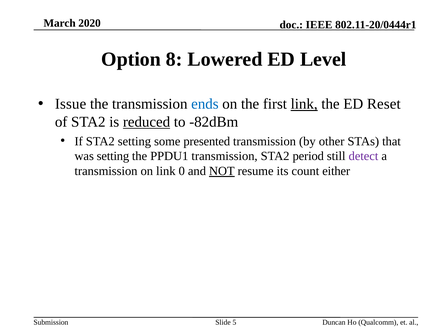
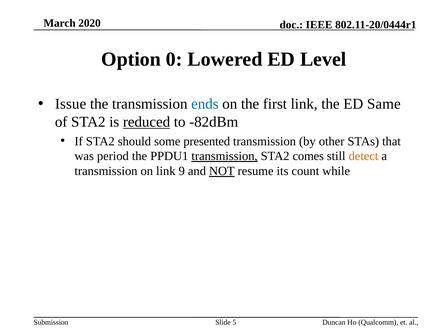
8: 8 -> 0 (174, 59)
link underline: present -> none (304, 104)
Reset: Reset -> Same (384, 104)
STA2 setting: setting -> should (134, 141)
was setting: setting -> period (113, 156)
transmission underline: none -> present (225, 156)
period: period -> comes (308, 156)
detect colour: purple -> orange (363, 156)
0: 0 -> 9 (182, 171)
either: either -> while (336, 171)
